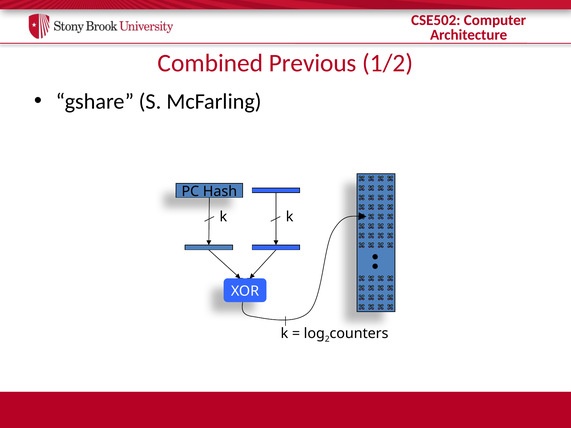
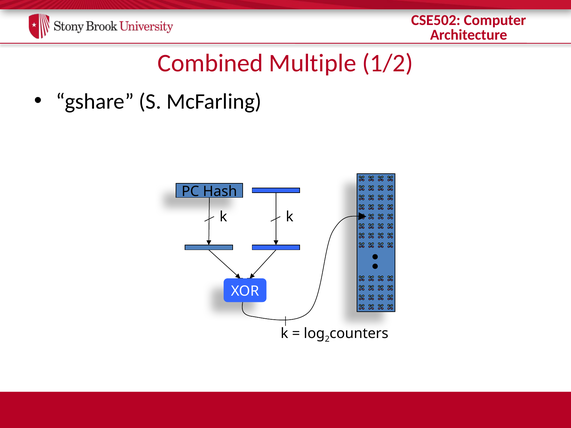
Previous: Previous -> Multiple (313, 63)
